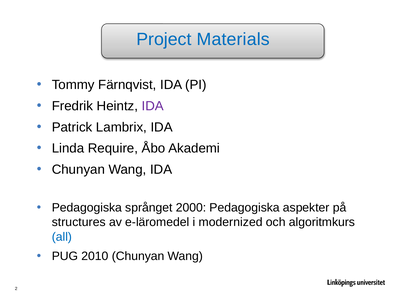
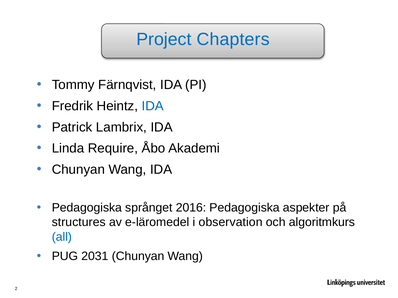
Materials: Materials -> Chapters (233, 39)
IDA colour: purple -> blue (153, 106)
2000: 2000 -> 2016 (191, 208)
modernized: modernized -> observation (231, 223)
2010: 2010 -> 2031 (95, 257)
